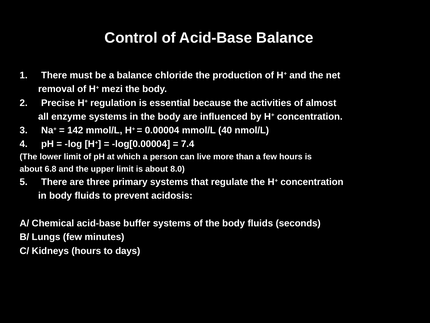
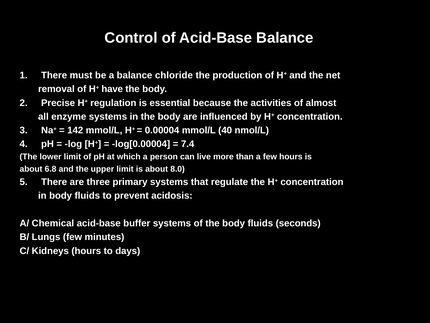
mezi: mezi -> have (112, 89)
